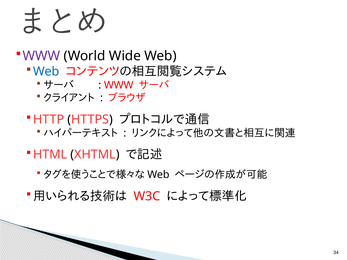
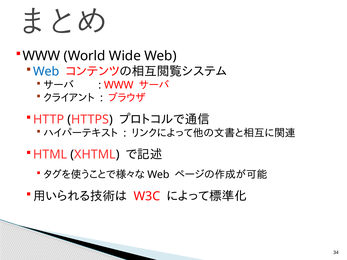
WWW colour: purple -> black (41, 56)
